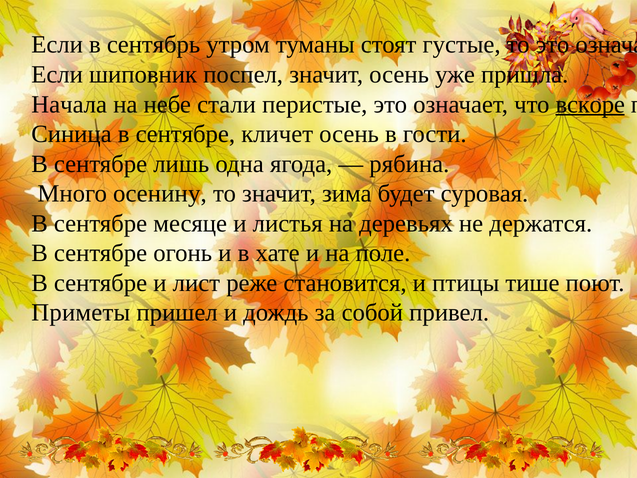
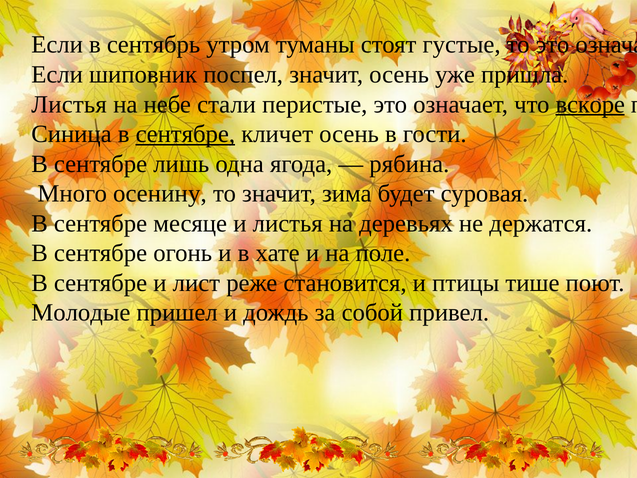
Начала: Начала -> Листья (69, 104)
сентябре underline: none -> present (185, 134)
Приметы: Приметы -> Молодые (81, 312)
